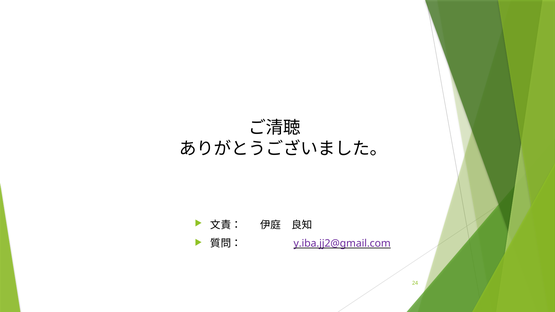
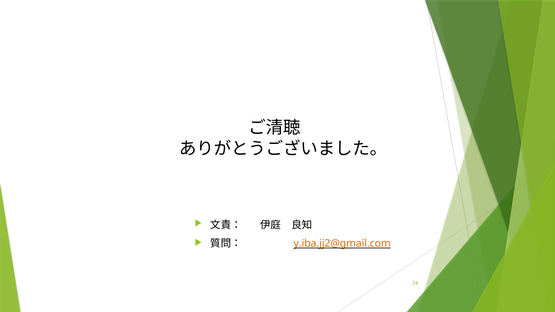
y.iba.jj2@gmail.com colour: purple -> orange (342, 243)
